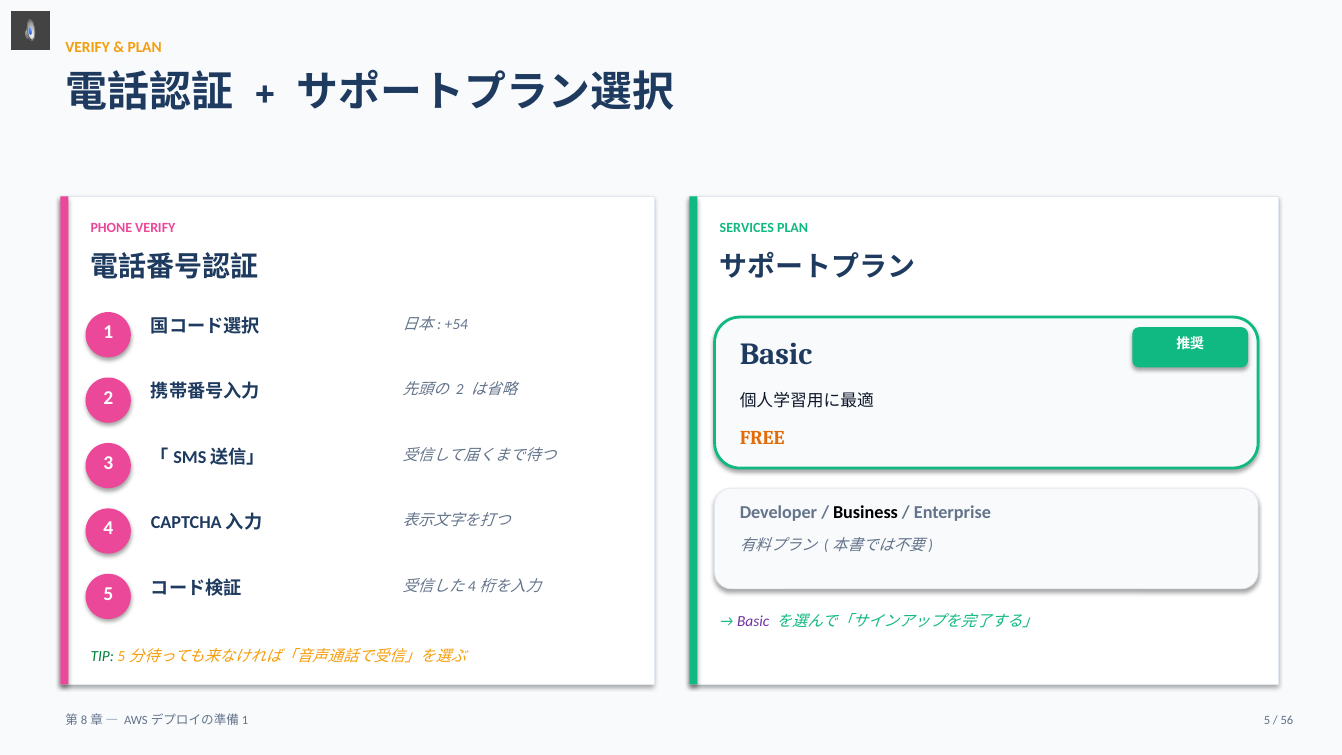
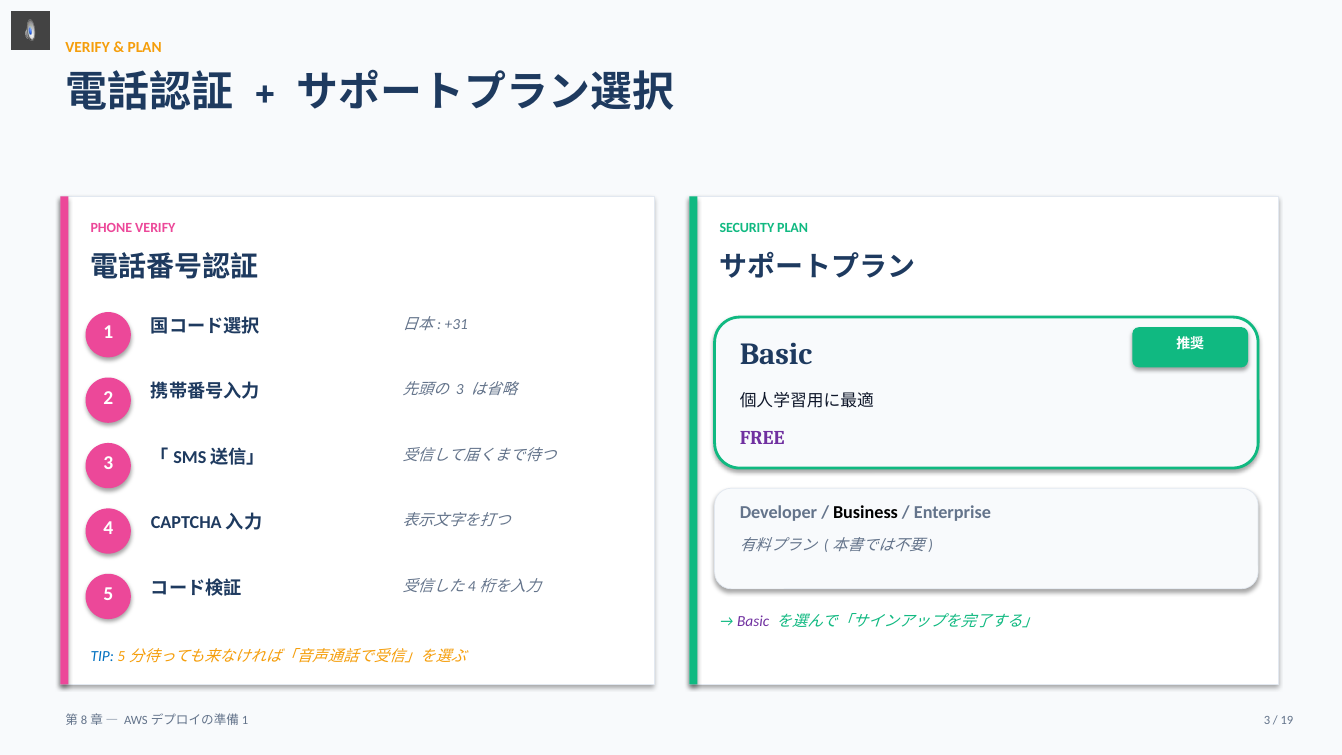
SERVICES: SERVICES -> SECURITY (747, 228)
+54: +54 -> +31 (456, 324)
2: 2 -> 3 (460, 390)
FREE colour: orange -> purple (762, 438)
TIP colour: green -> blue (102, 656)
5: 5 -> 3 (1267, 720)
56: 56 -> 19 (1287, 720)
